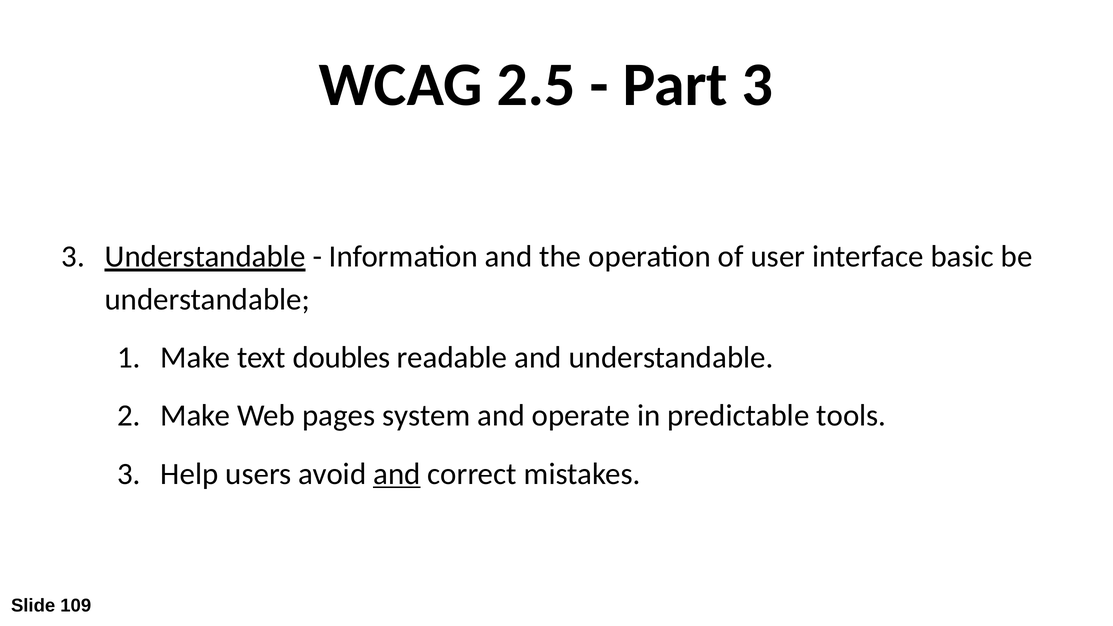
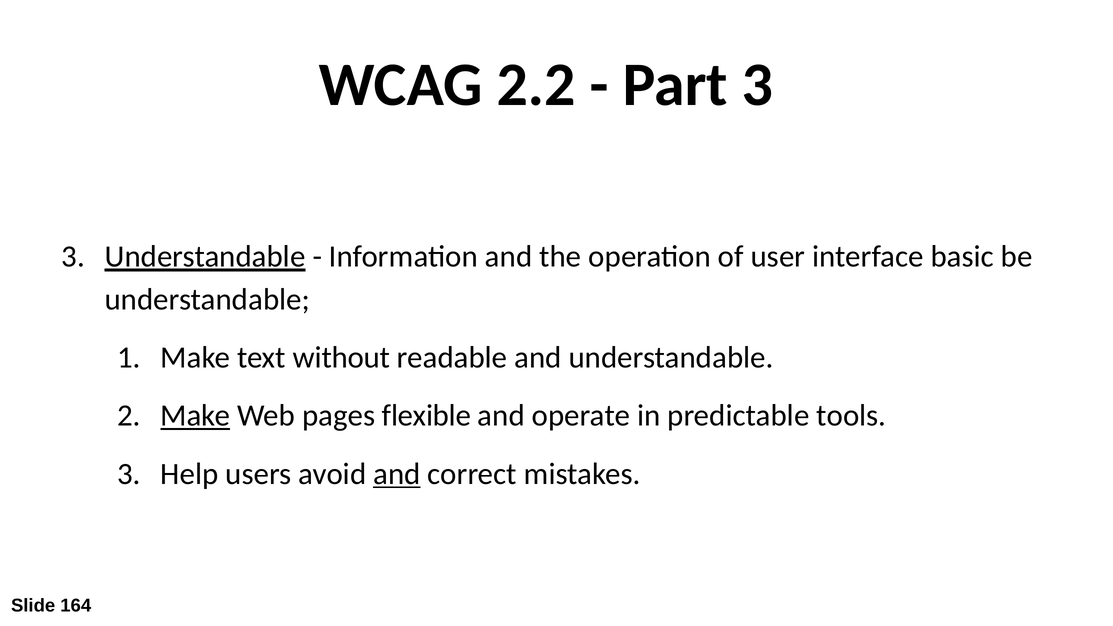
2.5: 2.5 -> 2.2 (536, 85)
doubles: doubles -> without (341, 358)
Make underline: none -> present (195, 416)
system: system -> flexible (426, 416)
109: 109 -> 164 (76, 606)
